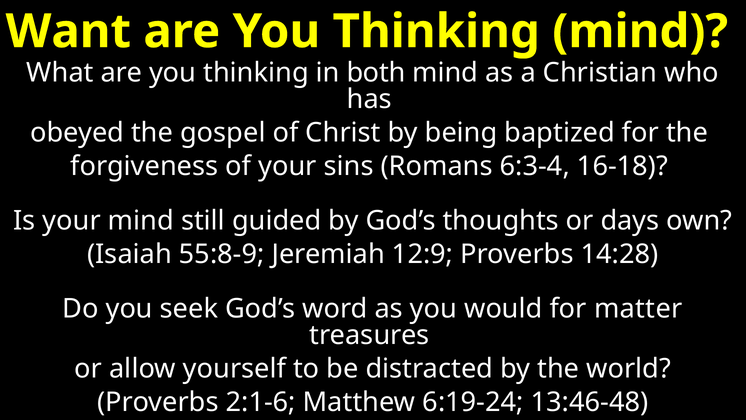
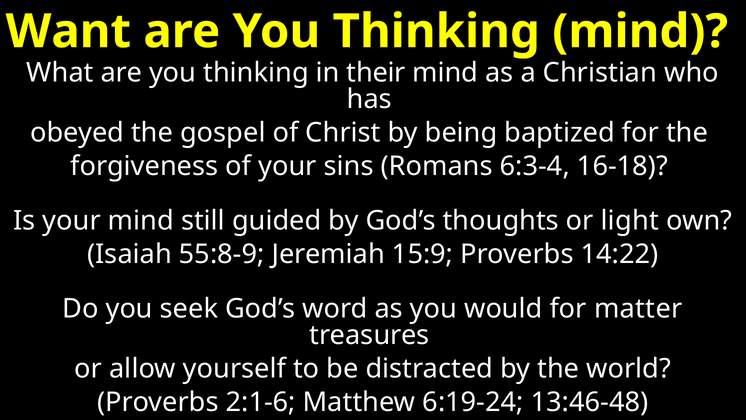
both: both -> their (376, 73)
days: days -> light (630, 221)
12:9: 12:9 -> 15:9 (423, 254)
14:28: 14:28 -> 14:22 (619, 254)
